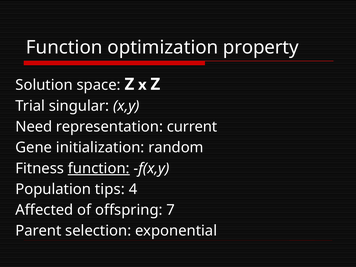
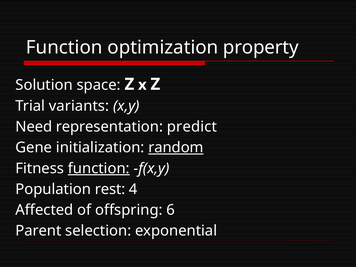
singular: singular -> variants (79, 106)
current: current -> predict (192, 127)
random underline: none -> present (176, 148)
tips: tips -> rest (110, 189)
7: 7 -> 6 (171, 210)
